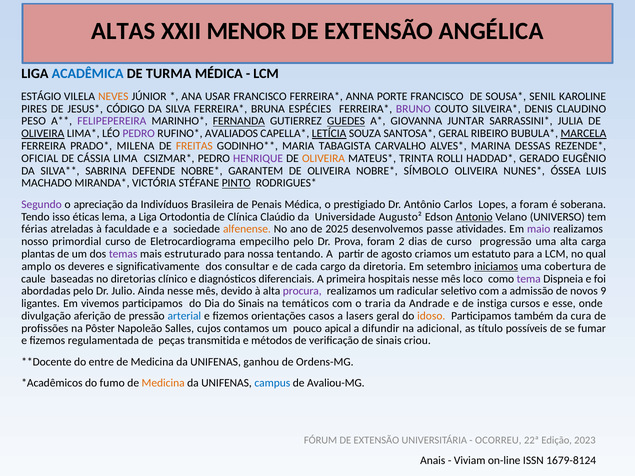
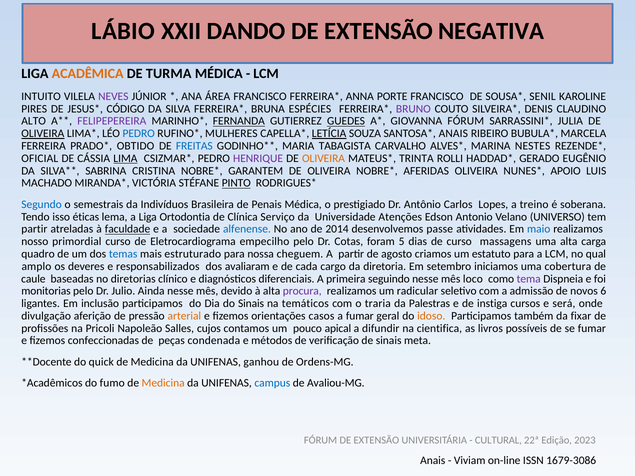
ALTAS: ALTAS -> LÁBIO (123, 31)
MENOR: MENOR -> DANDO (246, 31)
ANGÉLICA: ANGÉLICA -> NEGATIVA (491, 31)
ACADÊMICA colour: blue -> orange (88, 74)
ESTÁGIO: ESTÁGIO -> INTUITO (41, 96)
NEVES colour: orange -> purple (113, 96)
USAR: USAR -> ÁREA (218, 96)
PESO: PESO -> ALTO (34, 121)
GIOVANNA JUNTAR: JUNTAR -> FÓRUM (466, 121)
PEDRO colour: purple -> blue (139, 134)
AVALIADOS: AVALIADOS -> MULHERES (231, 134)
GERAL: GERAL -> ANAIS (453, 134)
MARCELA underline: present -> none (583, 134)
MILENA: MILENA -> OBTIDO (136, 146)
FREITAS colour: orange -> blue (194, 146)
DESSAS: DESSAS -> NESTES (533, 146)
LIMA underline: none -> present (125, 158)
DEFENDE: DEFENDE -> CRISTINA (154, 171)
SÍMBOLO: SÍMBOLO -> AFERIDAS (426, 171)
ÓSSEA: ÓSSEA -> APOIO (566, 171)
Segundo colour: purple -> blue (42, 204)
apreciação: apreciação -> semestrais (98, 204)
a foram: foram -> treino (534, 204)
Claúdio: Claúdio -> Serviço (278, 217)
Augusto²: Augusto² -> Atenções (400, 217)
Antonio underline: present -> none (474, 217)
férias: férias -> partir (34, 229)
faculdade underline: none -> present (128, 229)
alfenense colour: orange -> blue (247, 229)
2025: 2025 -> 2014 (337, 229)
maio colour: purple -> blue (539, 229)
Prova: Prova -> Cotas (349, 242)
2: 2 -> 5 (402, 242)
progressão: progressão -> massagens (506, 242)
plantas: plantas -> quadro (38, 254)
temas colour: purple -> blue (123, 254)
tentando: tentando -> cheguem (300, 254)
significativamente: significativamente -> responsabilizados (158, 266)
consultar: consultar -> avaliaram (247, 266)
iniciamos underline: present -> none (496, 266)
hospitais: hospitais -> seguindo (389, 279)
abordadas: abordadas -> monitorias (46, 291)
9: 9 -> 6 (603, 291)
vivemos: vivemos -> inclusão (100, 304)
Andrade: Andrade -> Palestras (429, 304)
esse: esse -> será (564, 304)
arterial colour: blue -> orange (184, 316)
a lasers: lasers -> fumar (360, 316)
cura: cura -> fixar (581, 316)
Pôster: Pôster -> Pricoli (100, 328)
adicional: adicional -> cientifica (439, 328)
título: título -> livros (490, 328)
regulamentada: regulamentada -> confeccionadas (103, 341)
transmitida: transmitida -> condenada (214, 341)
criou: criou -> meta (417, 341)
entre: entre -> quick (101, 362)
OCORREU: OCORREU -> CULTURAL (498, 440)
1679-8124: 1679-8124 -> 1679-3086 (571, 461)
